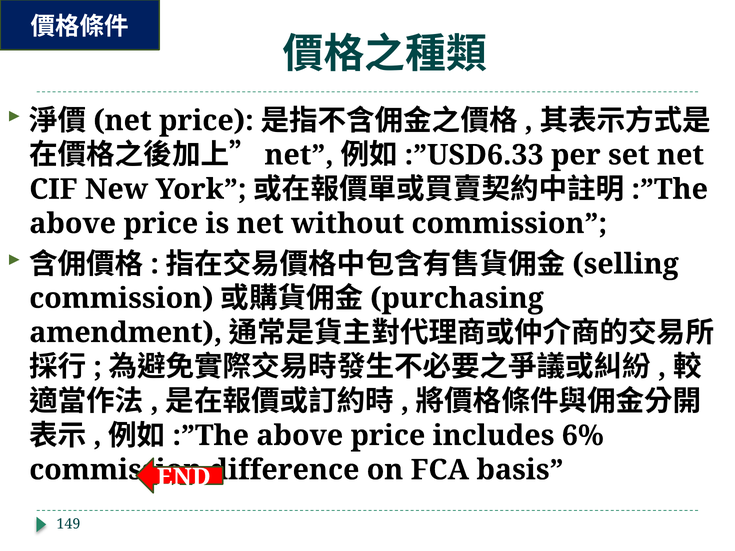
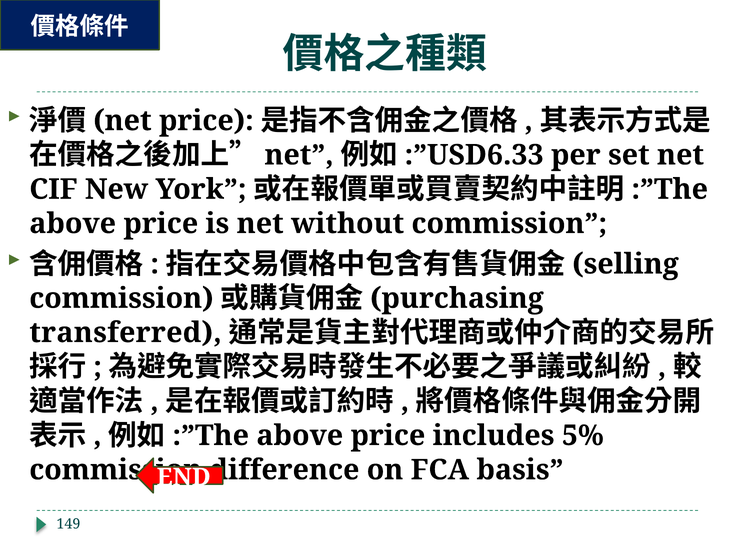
amendment: amendment -> transferred (126, 333)
6%: 6% -> 5% (583, 436)
